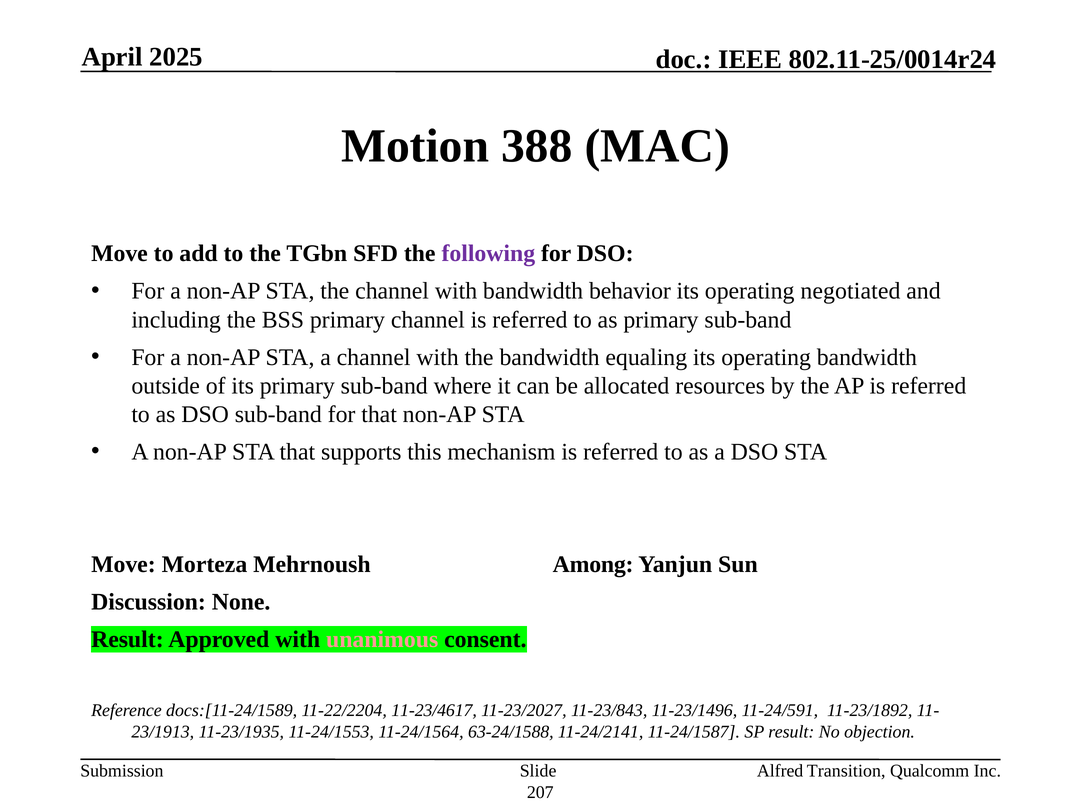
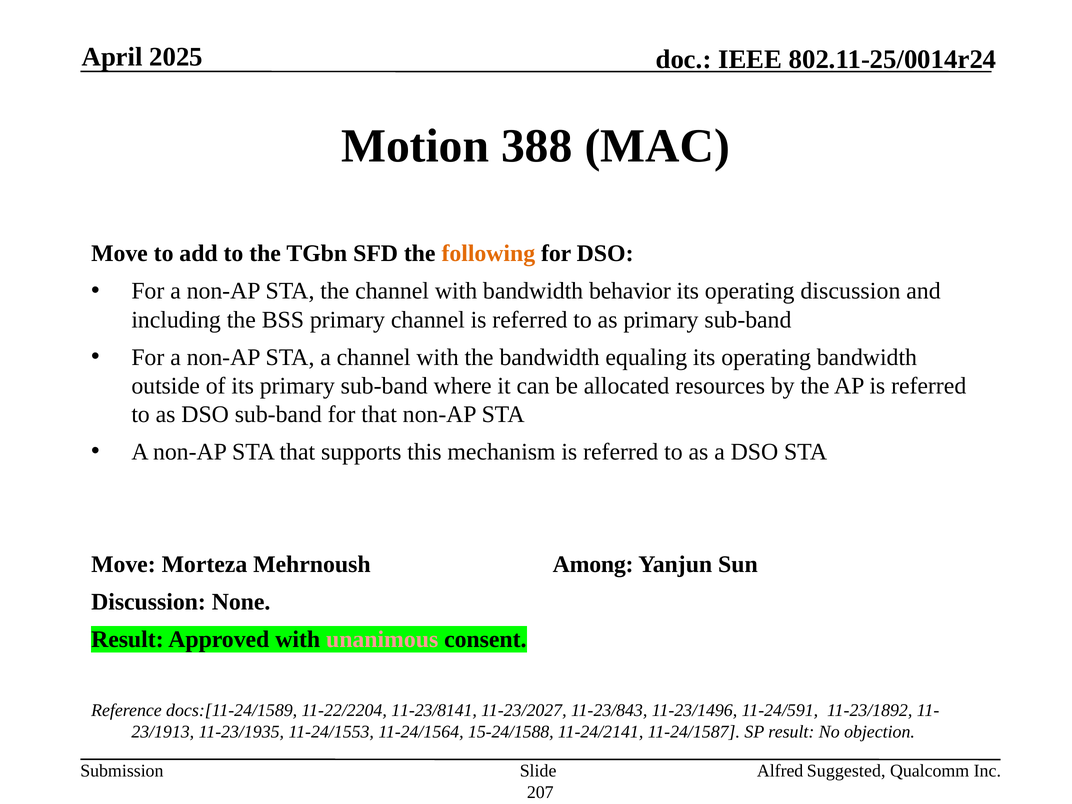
following colour: purple -> orange (488, 254)
operating negotiated: negotiated -> discussion (850, 291)
11-23/4617: 11-23/4617 -> 11-23/8141 (434, 711)
63-24/1588: 63-24/1588 -> 15-24/1588 (511, 732)
Transition: Transition -> Suggested (846, 771)
